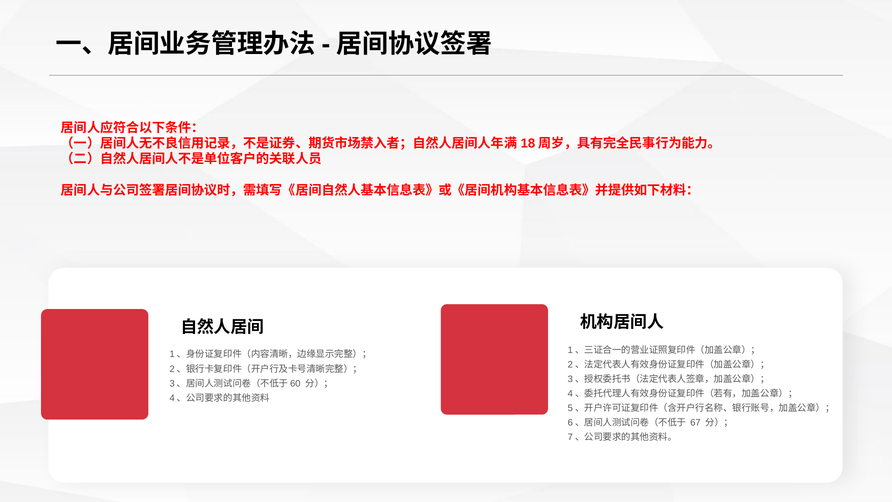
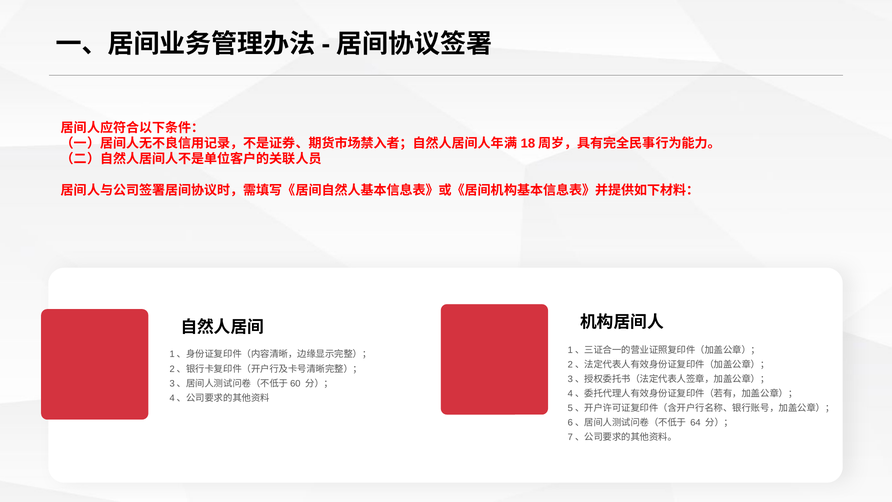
67: 67 -> 64 (695, 422)
